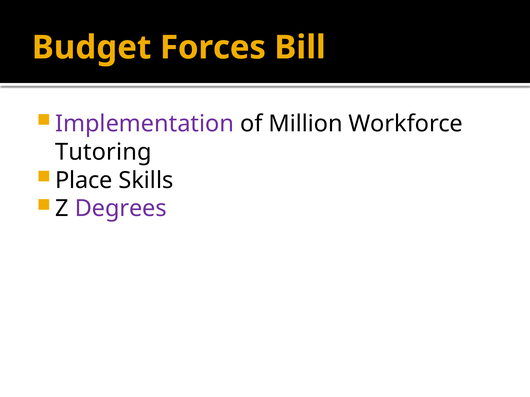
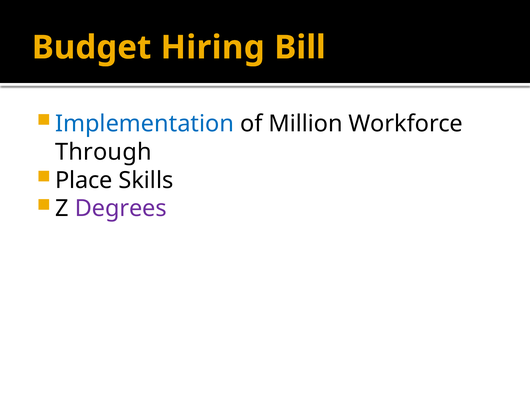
Forces: Forces -> Hiring (213, 48)
Implementation colour: purple -> blue (145, 124)
Tutoring: Tutoring -> Through (103, 152)
